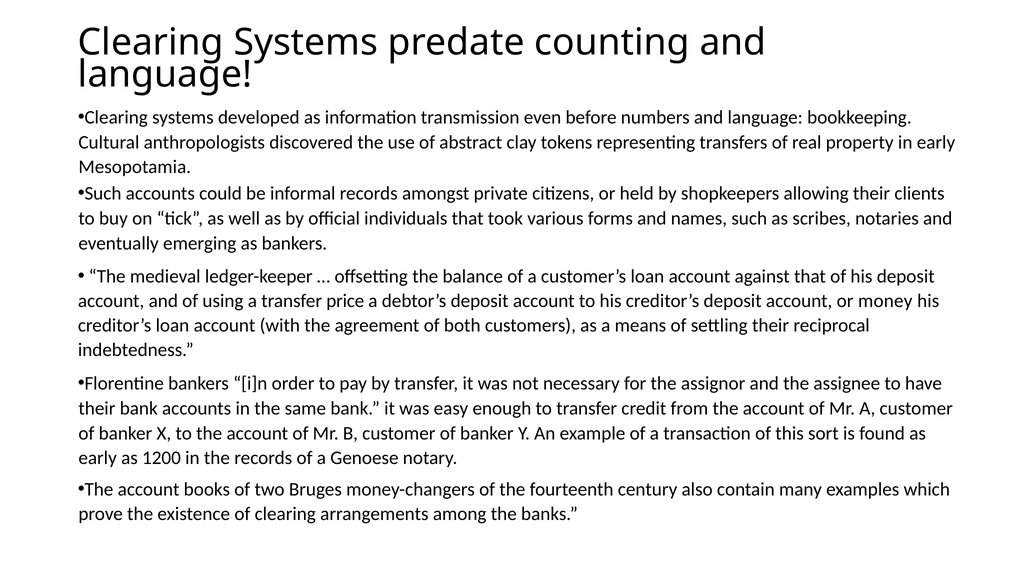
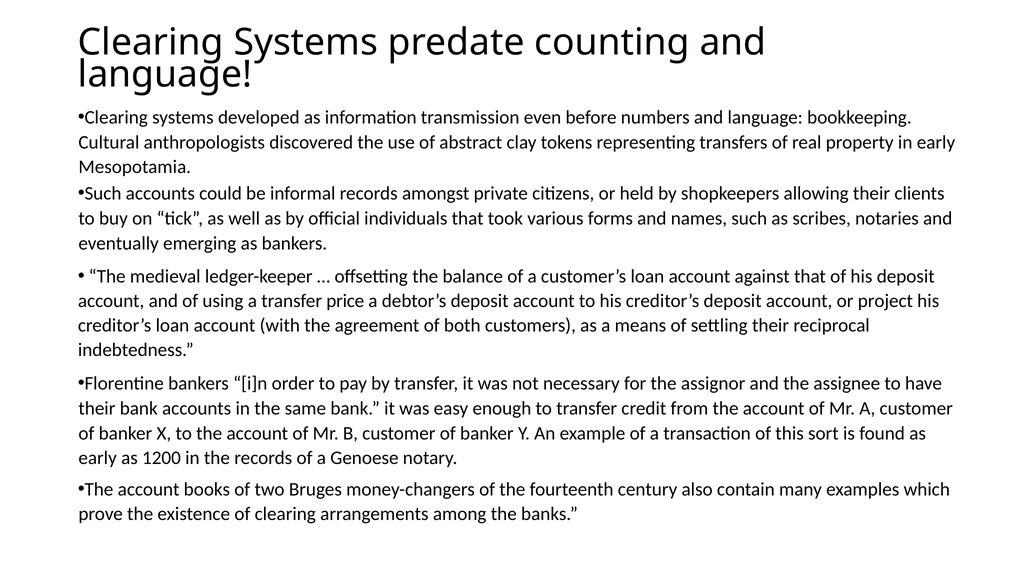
money: money -> project (885, 301)
